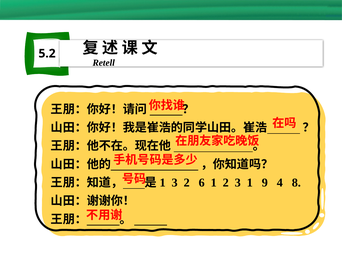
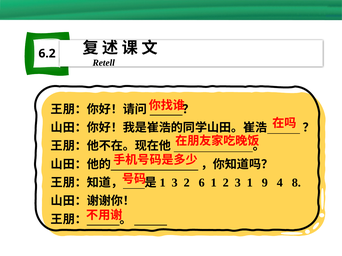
5.2: 5.2 -> 6.2 (47, 54)
